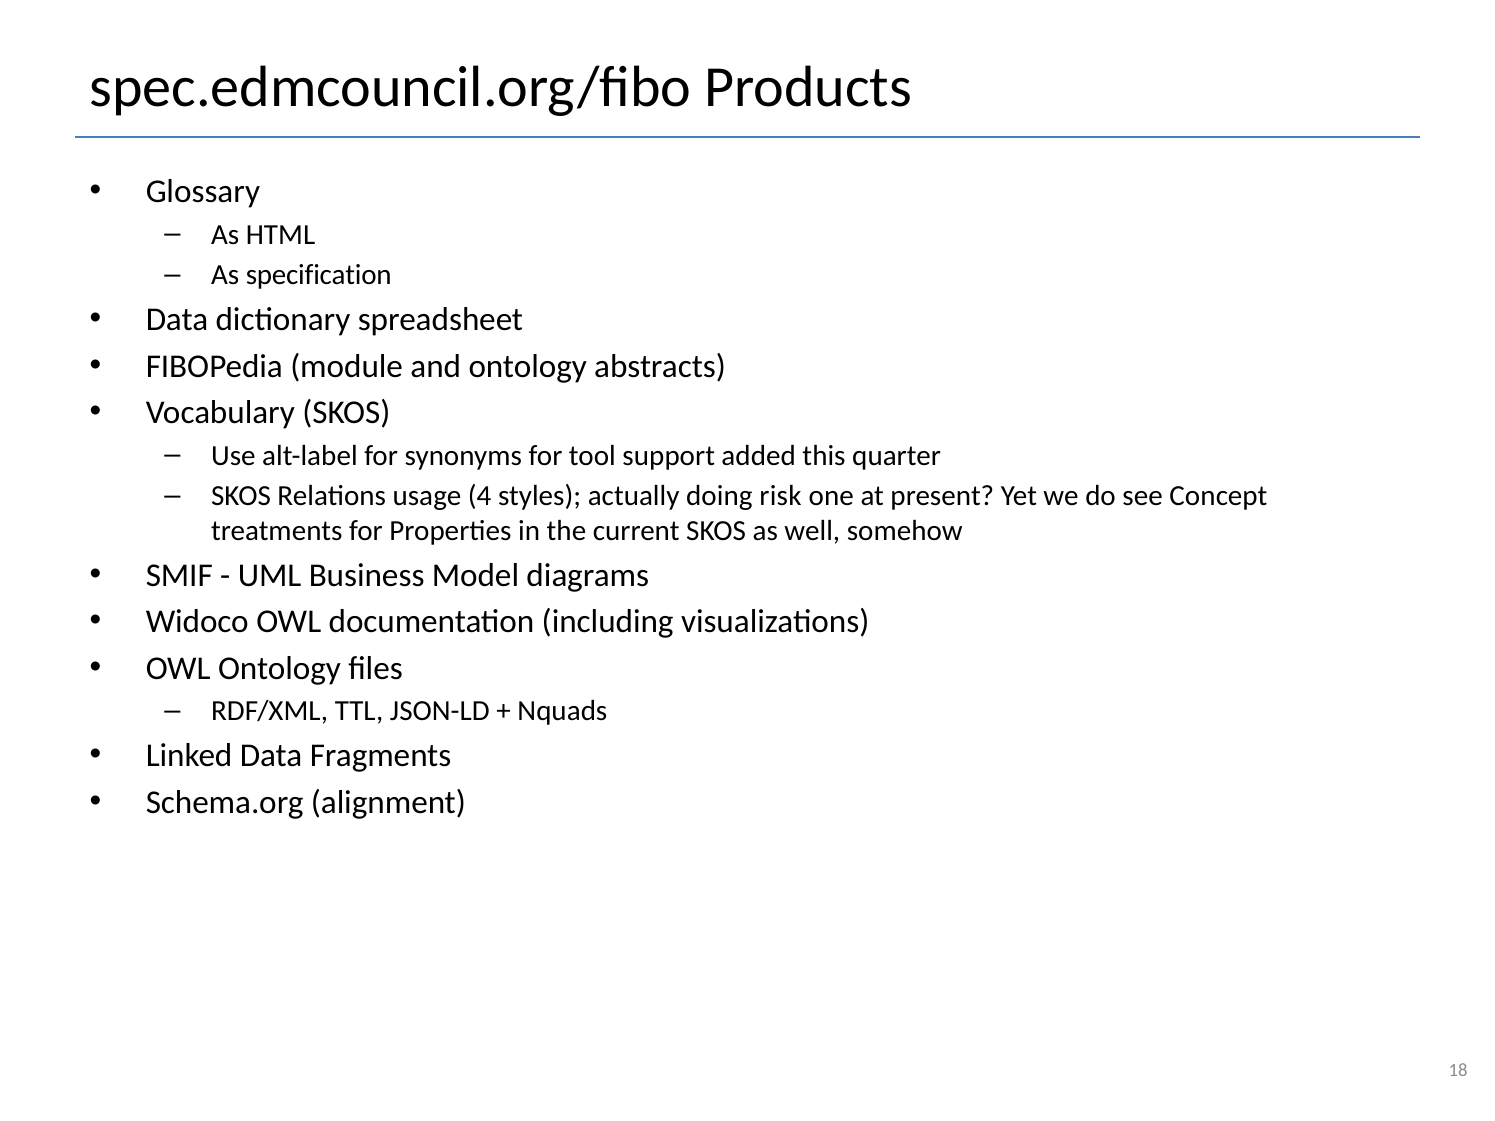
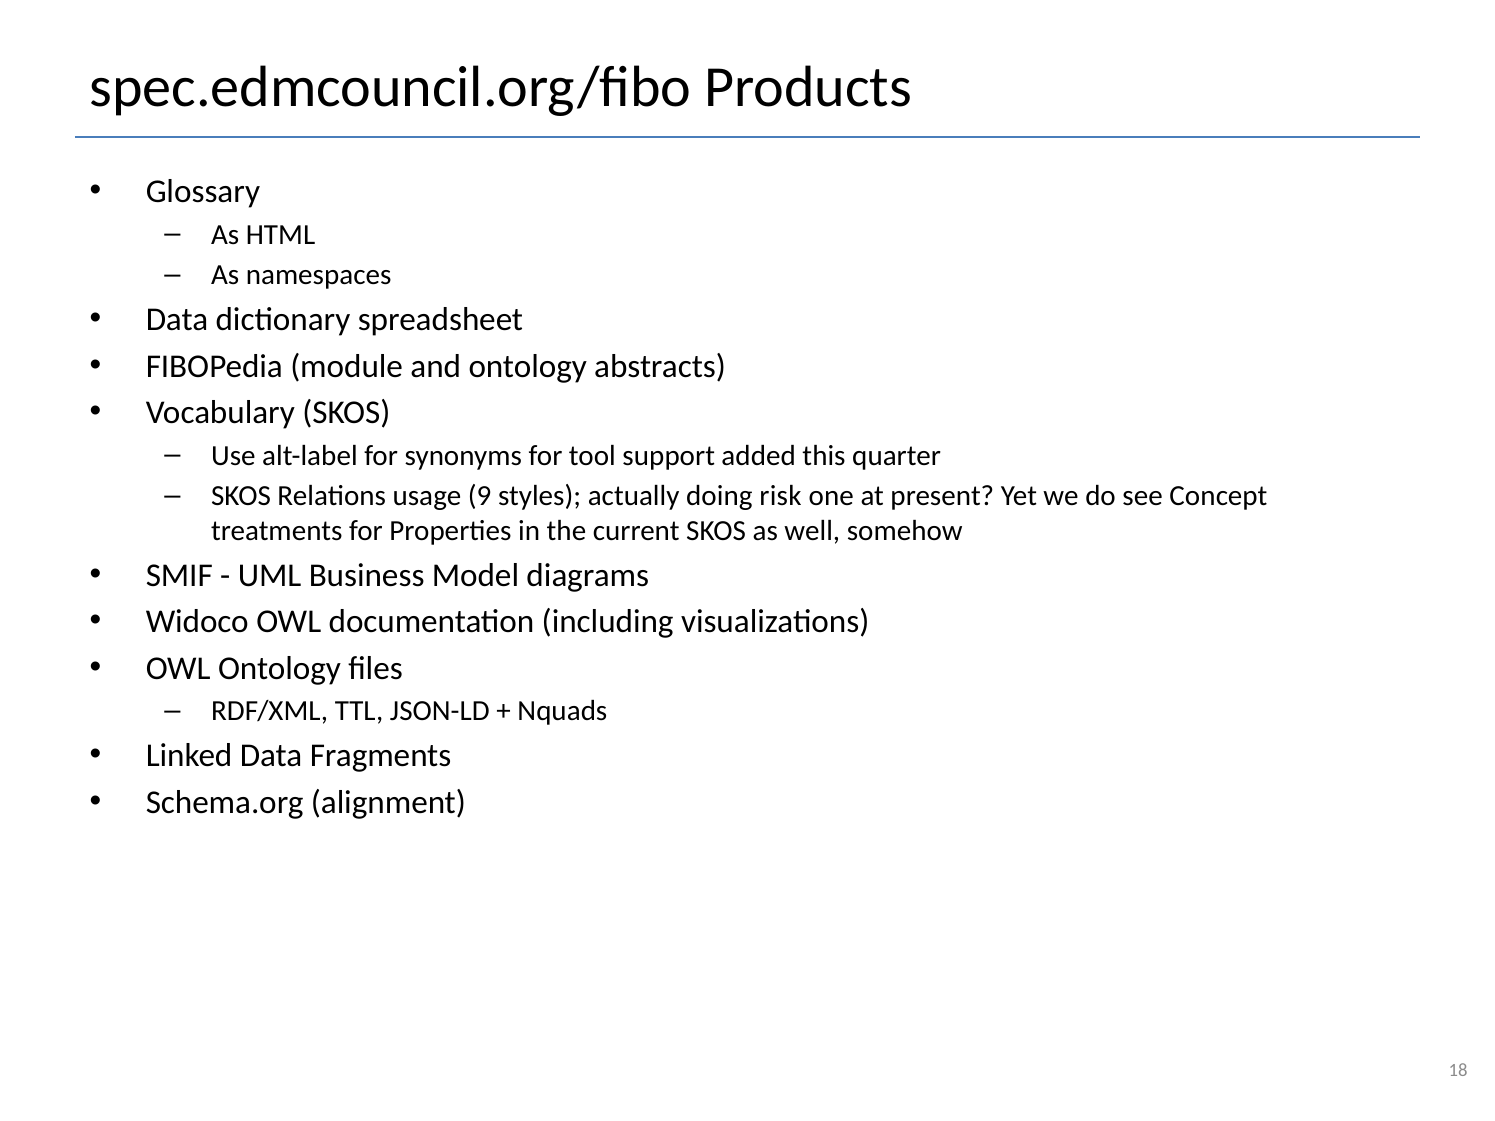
specification: specification -> namespaces (319, 275)
4: 4 -> 9 (480, 496)
